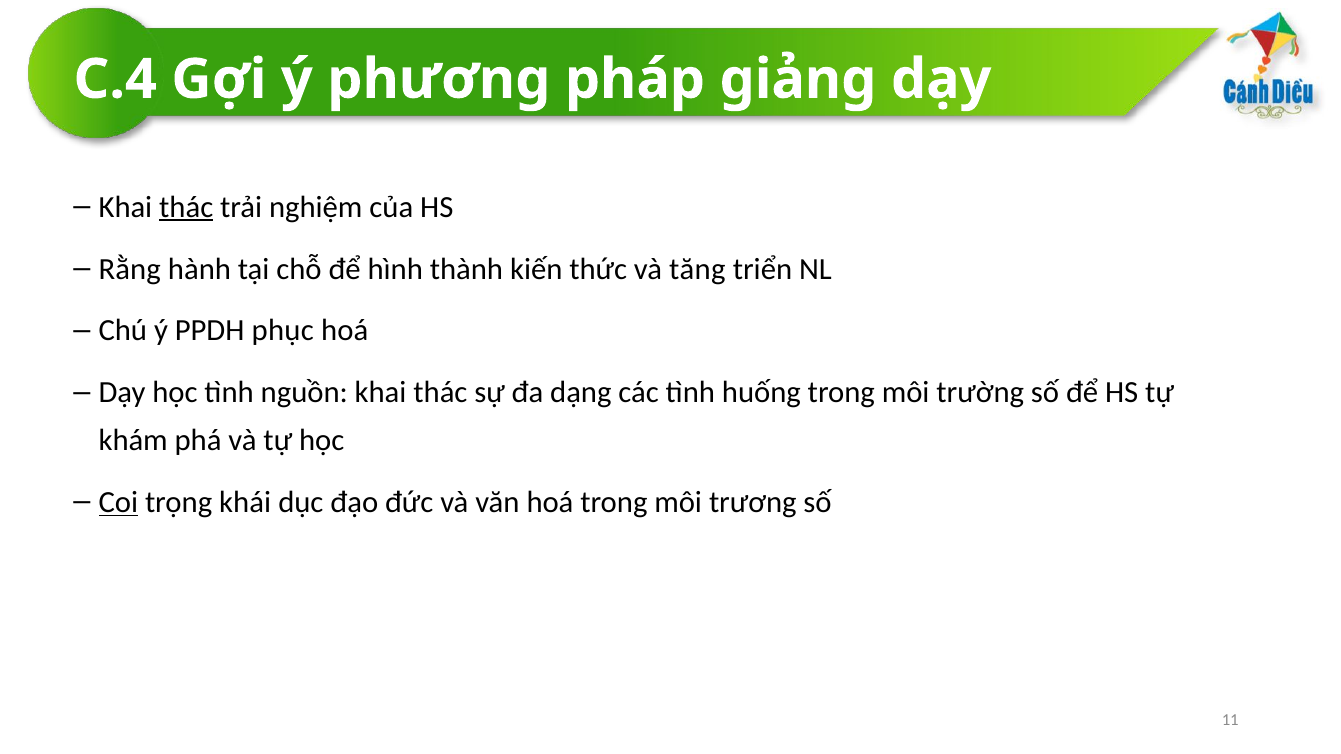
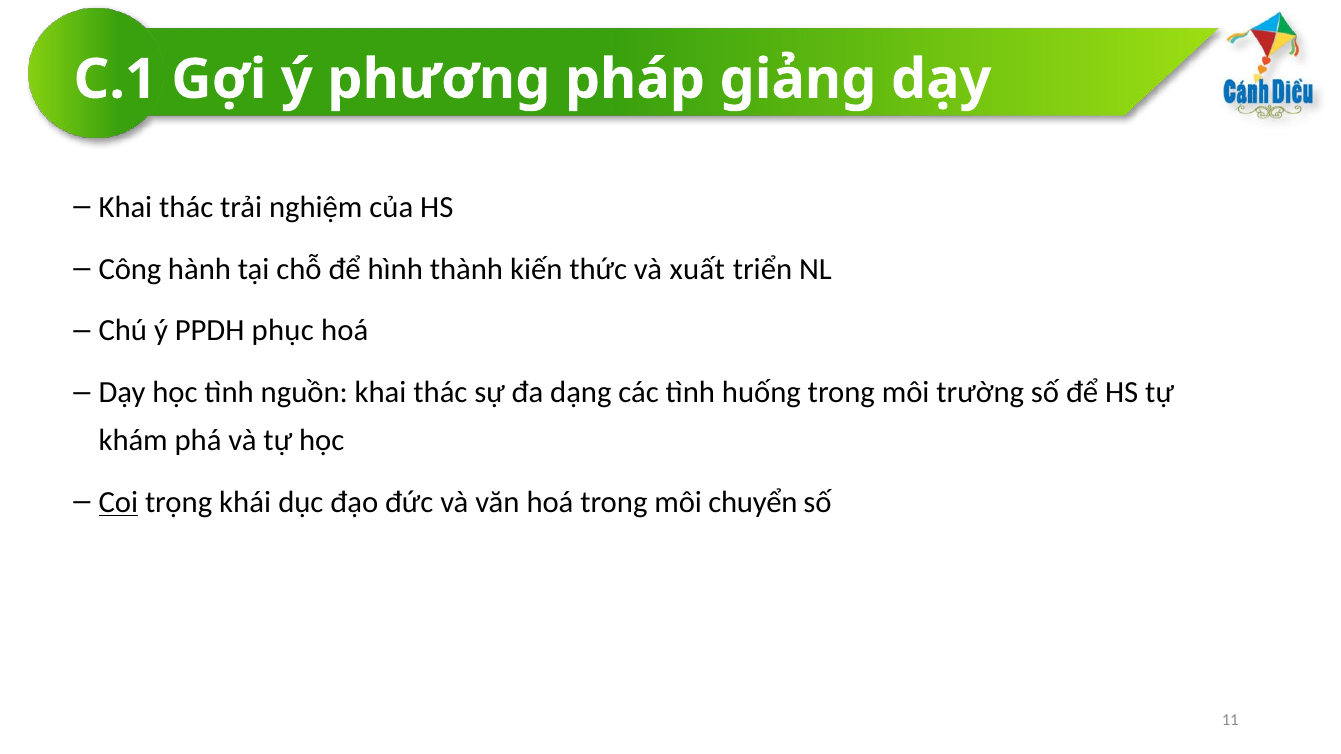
C.4: C.4 -> C.1 (115, 79)
thác underline: present -> none (186, 207)
Rằng: Rằng -> Công (130, 269)
tăng: tăng -> xuất (697, 269)
trương: trương -> chuyển (753, 503)
